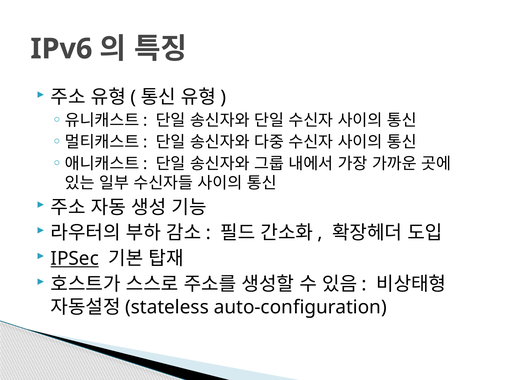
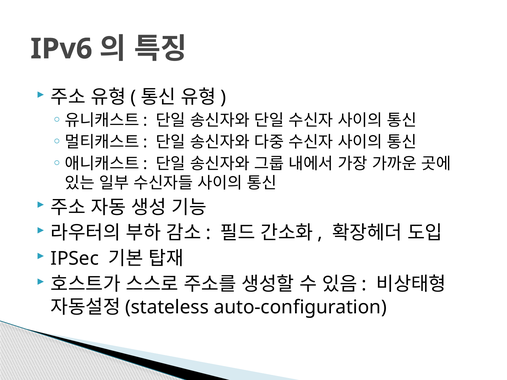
IPSec underline: present -> none (75, 259)
